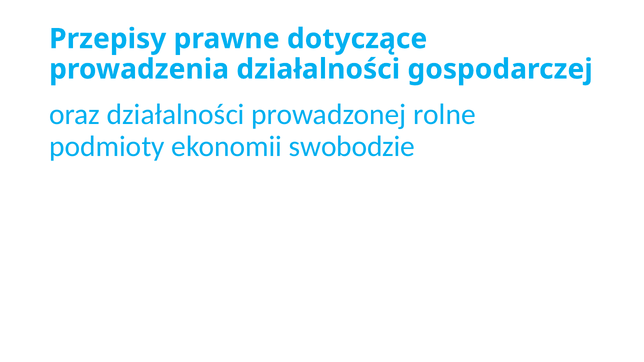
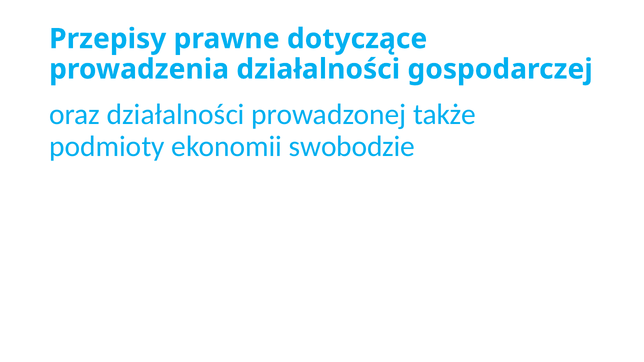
rolne: rolne -> także (445, 115)
